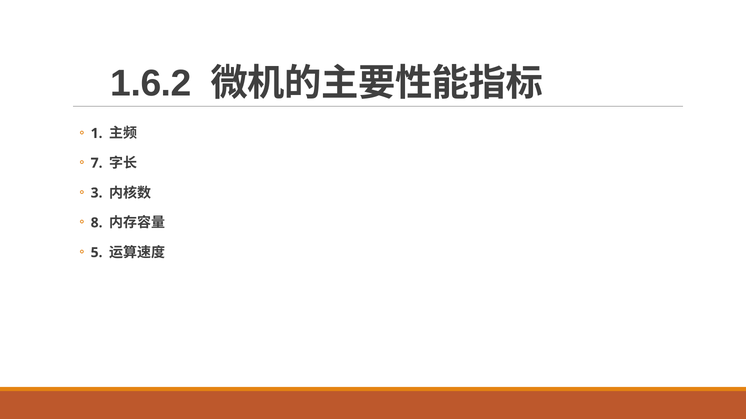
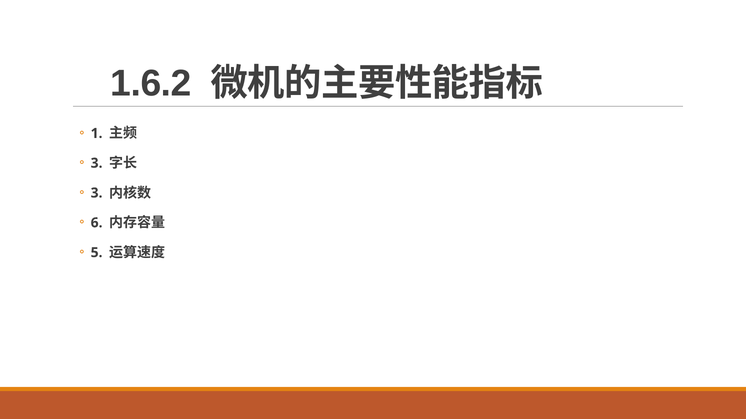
7: 7 -> 3 (97, 163)
8: 8 -> 6 (97, 223)
